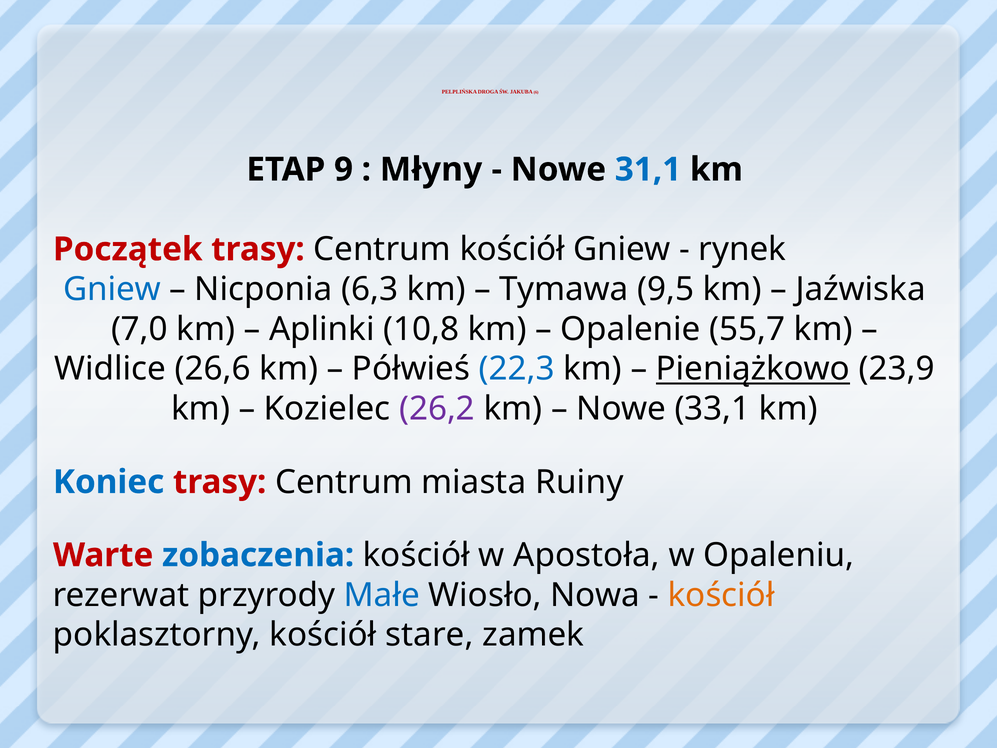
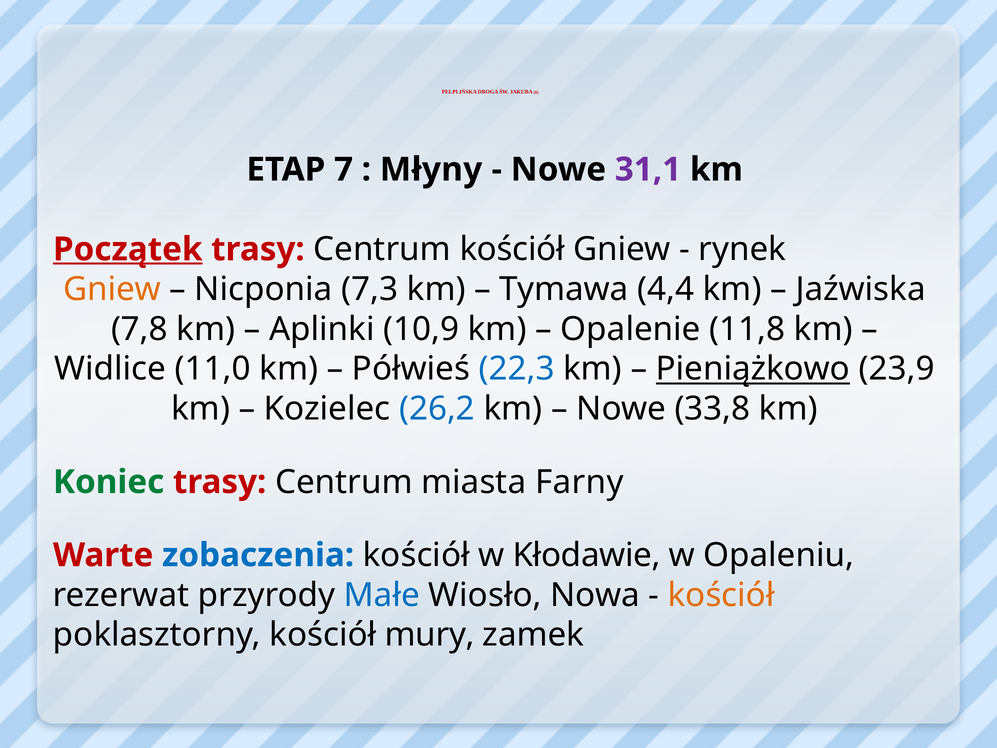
9: 9 -> 7 (344, 169)
31,1 colour: blue -> purple (648, 169)
Początek underline: none -> present (128, 249)
Gniew colour: blue -> orange (112, 289)
6,3: 6,3 -> 7,3 (370, 289)
9,5: 9,5 -> 4,4 (666, 289)
7,0: 7,0 -> 7,8 (139, 329)
10,8: 10,8 -> 10,9 (421, 329)
55,7: 55,7 -> 11,8 (747, 329)
26,6: 26,6 -> 11,0 (213, 369)
26,2 colour: purple -> blue (437, 409)
33,1: 33,1 -> 33,8 (712, 409)
Koniec colour: blue -> green (109, 482)
Ruiny: Ruiny -> Farny (579, 482)
Apostoła: Apostoła -> Kłodawie (587, 555)
stare: stare -> mury (430, 635)
